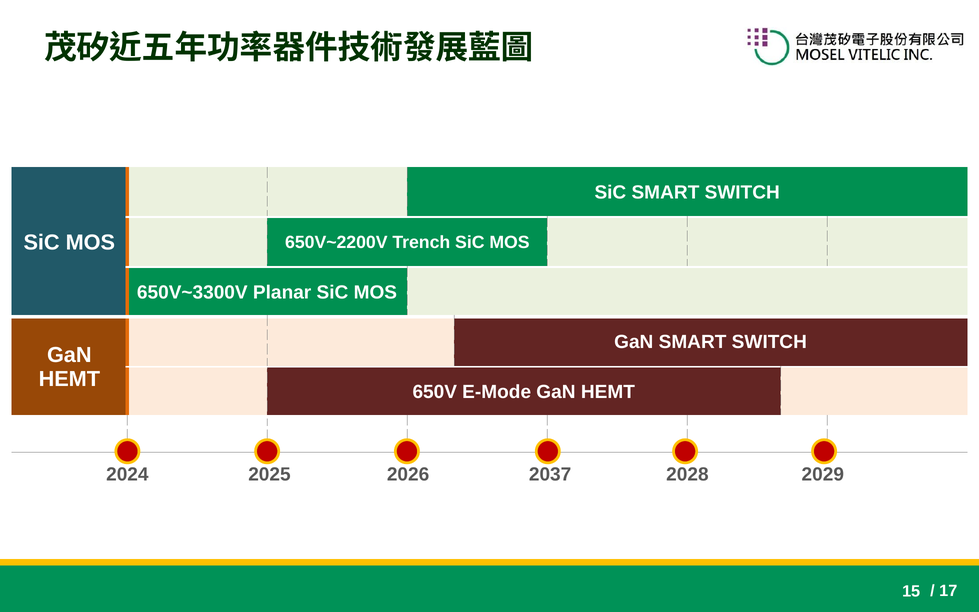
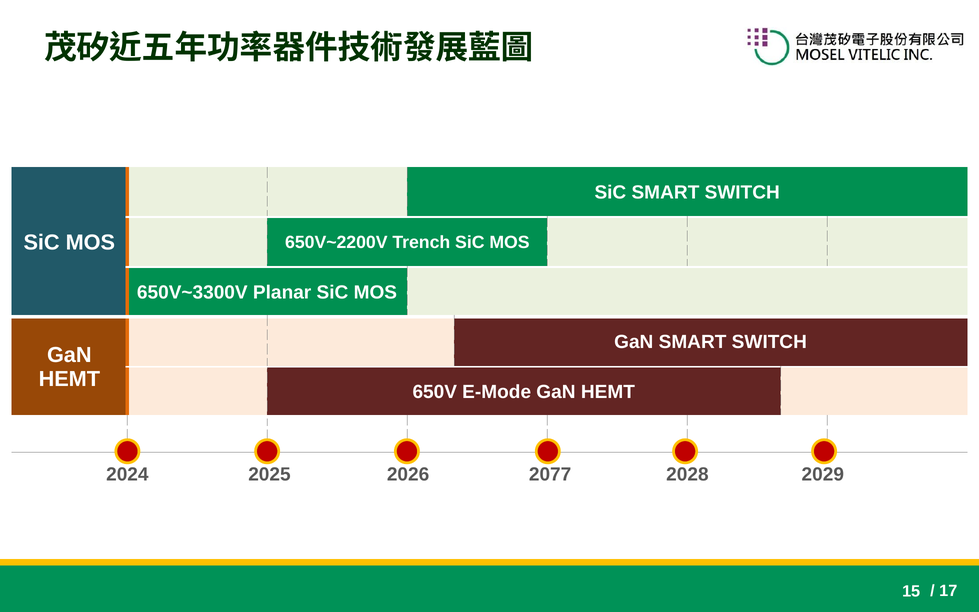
2037: 2037 -> 2077 (550, 475)
